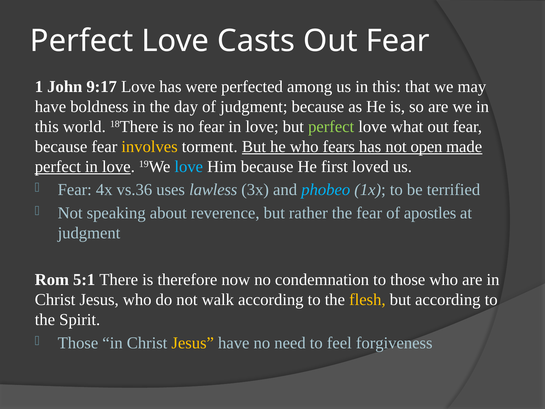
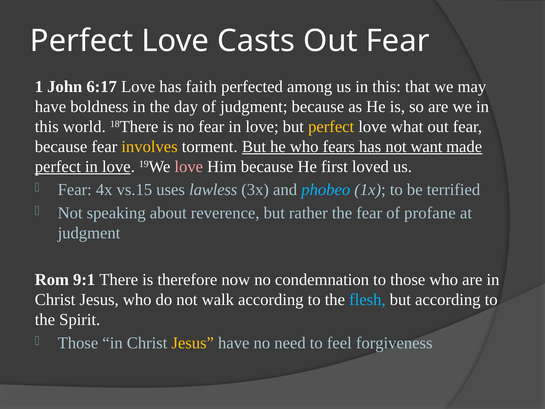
9:17: 9:17 -> 6:17 (102, 87)
were: were -> faith (201, 87)
perfect colour: light green -> yellow (331, 126)
open: open -> want (426, 146)
love colour: light blue -> pink (189, 166)
vs.36: vs.36 -> vs.15 (134, 190)
apostles: apostles -> profane (430, 213)
5:1: 5:1 -> 9:1 (84, 280)
flesh colour: yellow -> light blue (367, 300)
